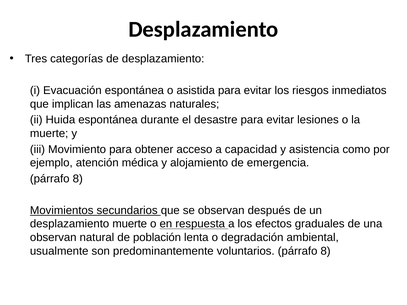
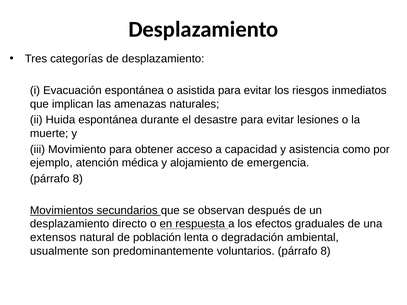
desplazamiento muerte: muerte -> directo (130, 224)
observan: observan -> extensos (53, 238)
